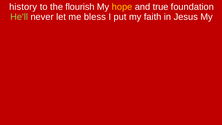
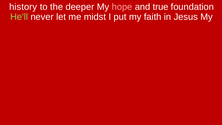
flourish: flourish -> deeper (80, 7)
hope colour: yellow -> pink (122, 7)
bless: bless -> midst (95, 17)
